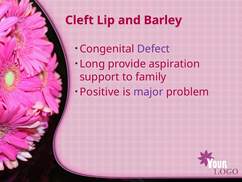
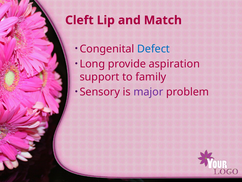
Barley: Barley -> Match (163, 20)
Defect colour: purple -> blue (154, 49)
Positive: Positive -> Sensory (100, 92)
